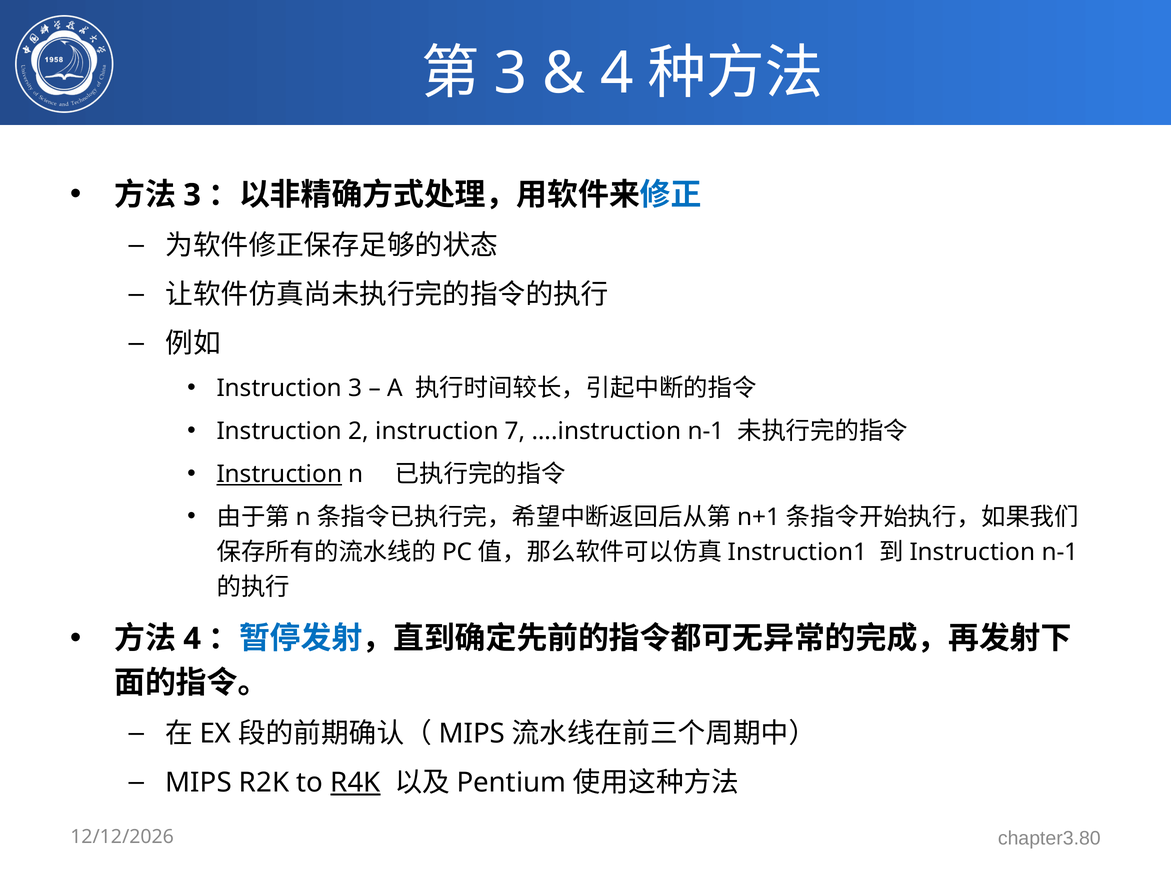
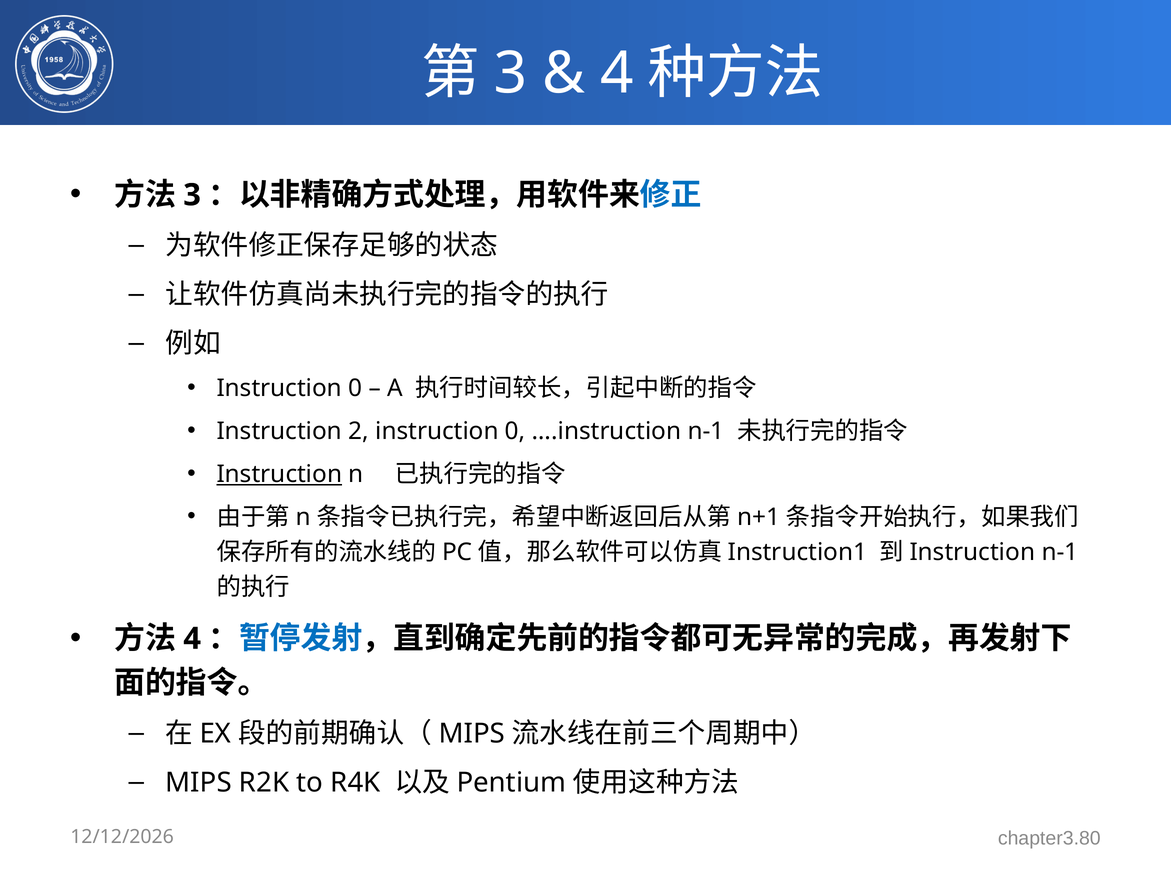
3: 3 -> 0 (355, 388)
2 instruction 7: 7 -> 0 (515, 431)
R4K underline: present -> none (355, 783)
